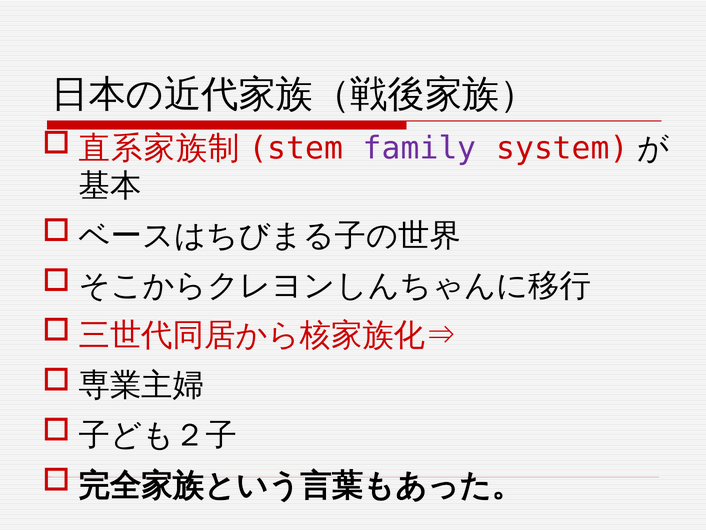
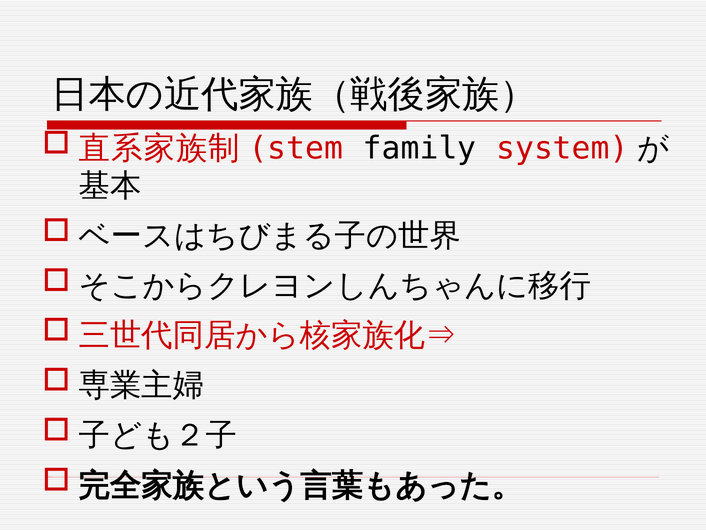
family colour: purple -> black (420, 148)
